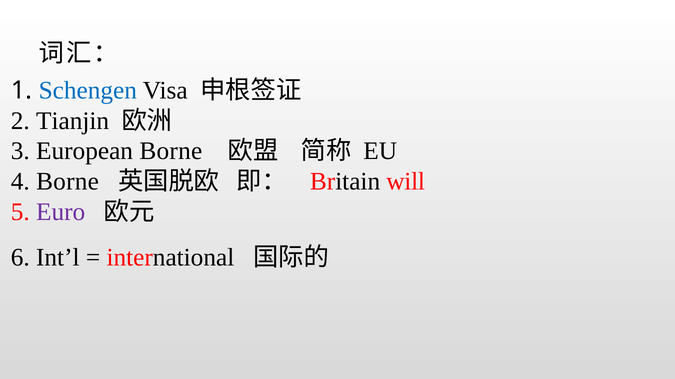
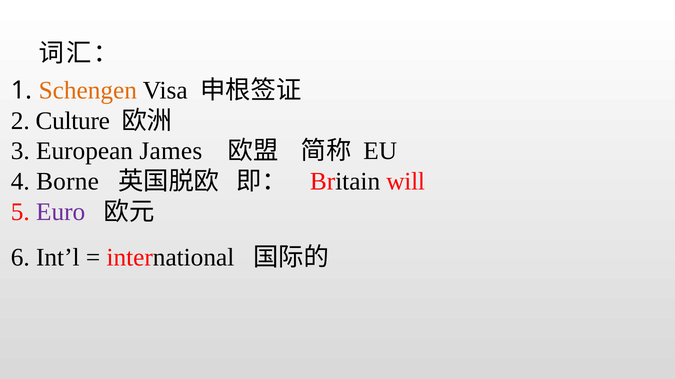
Schengen colour: blue -> orange (88, 91)
Tianjin: Tianjin -> Culture (73, 121)
European Borne: Borne -> James (171, 151)
